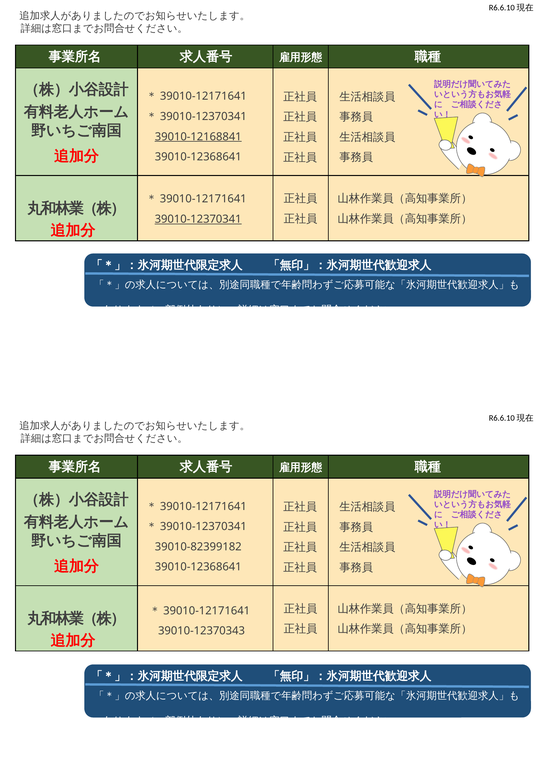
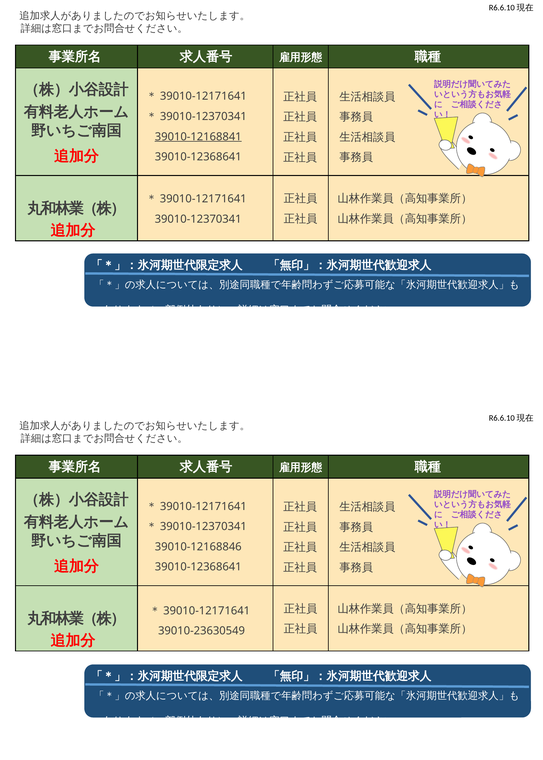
39010-12370341 underline: present -> none (198, 219)
39010-82399182: 39010-82399182 -> 39010-12168846 (198, 547)
39010-12370343: 39010-12370343 -> 39010-23630549 (202, 631)
